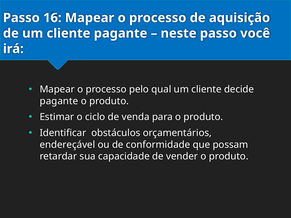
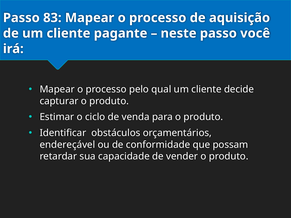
16: 16 -> 83 (52, 18)
pagante: pagante -> capturar (59, 101)
